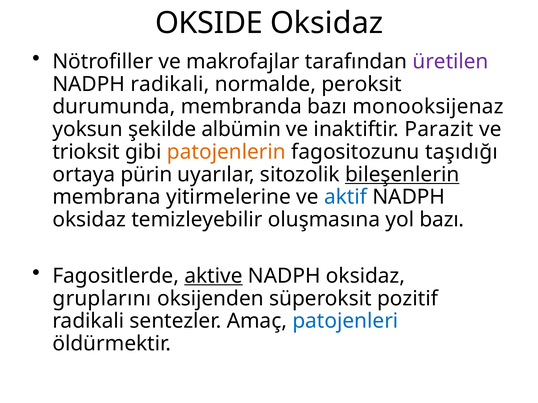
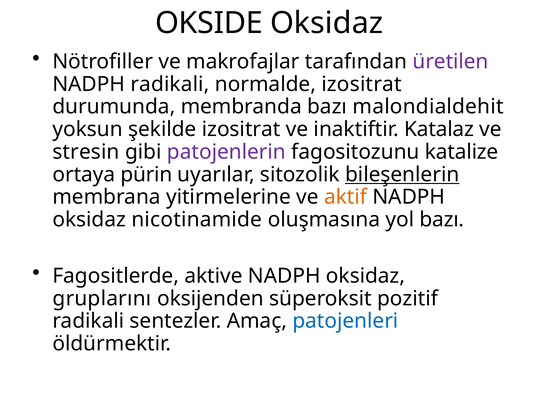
normalde peroksit: peroksit -> izositrat (362, 84)
monooksijenaz: monooksijenaz -> malondialdehit (428, 107)
şekilde albümin: albümin -> izositrat (241, 130)
Parazit: Parazit -> Katalaz (439, 130)
trioksit: trioksit -> stresin (86, 152)
patojenlerin colour: orange -> purple (226, 152)
taşıdığı: taşıdığı -> katalize (462, 152)
aktif colour: blue -> orange (346, 197)
temizleyebilir: temizleyebilir -> nicotinamide (197, 220)
aktive underline: present -> none (213, 276)
